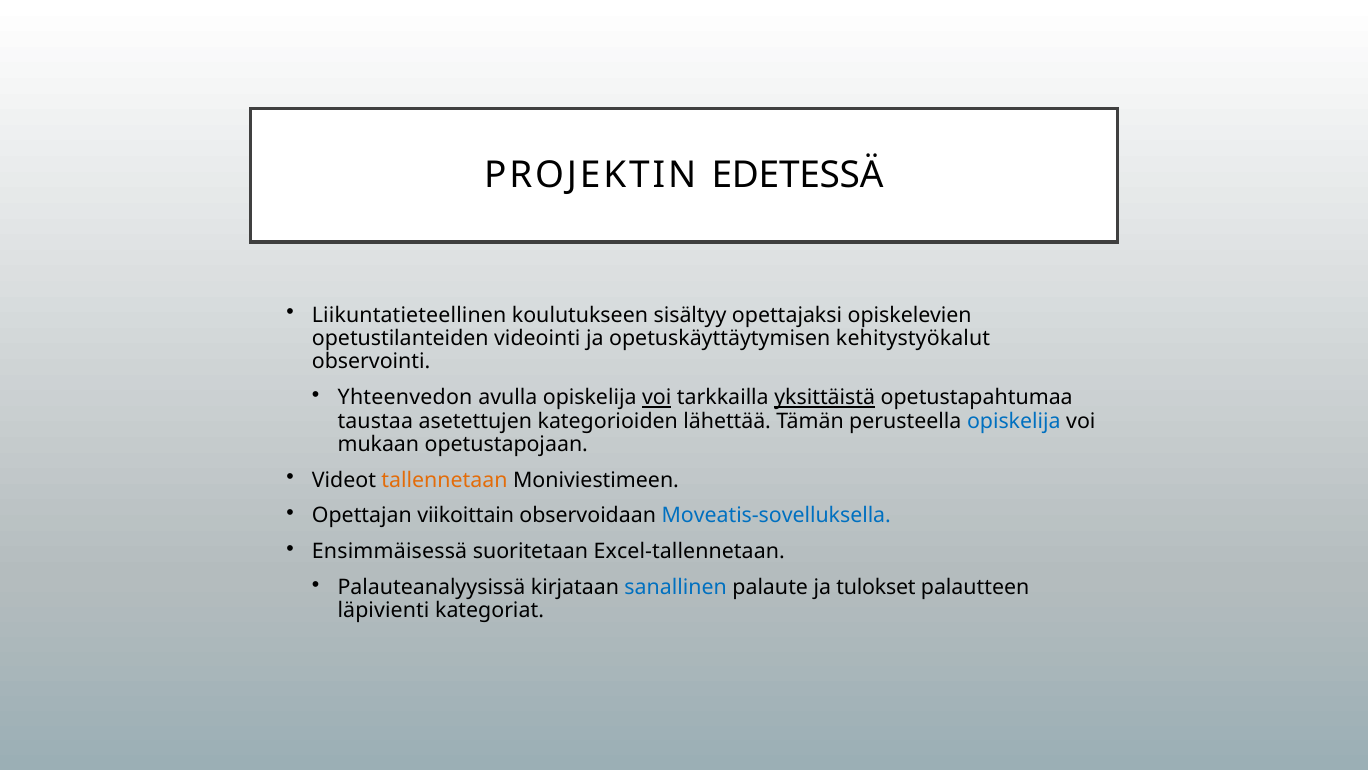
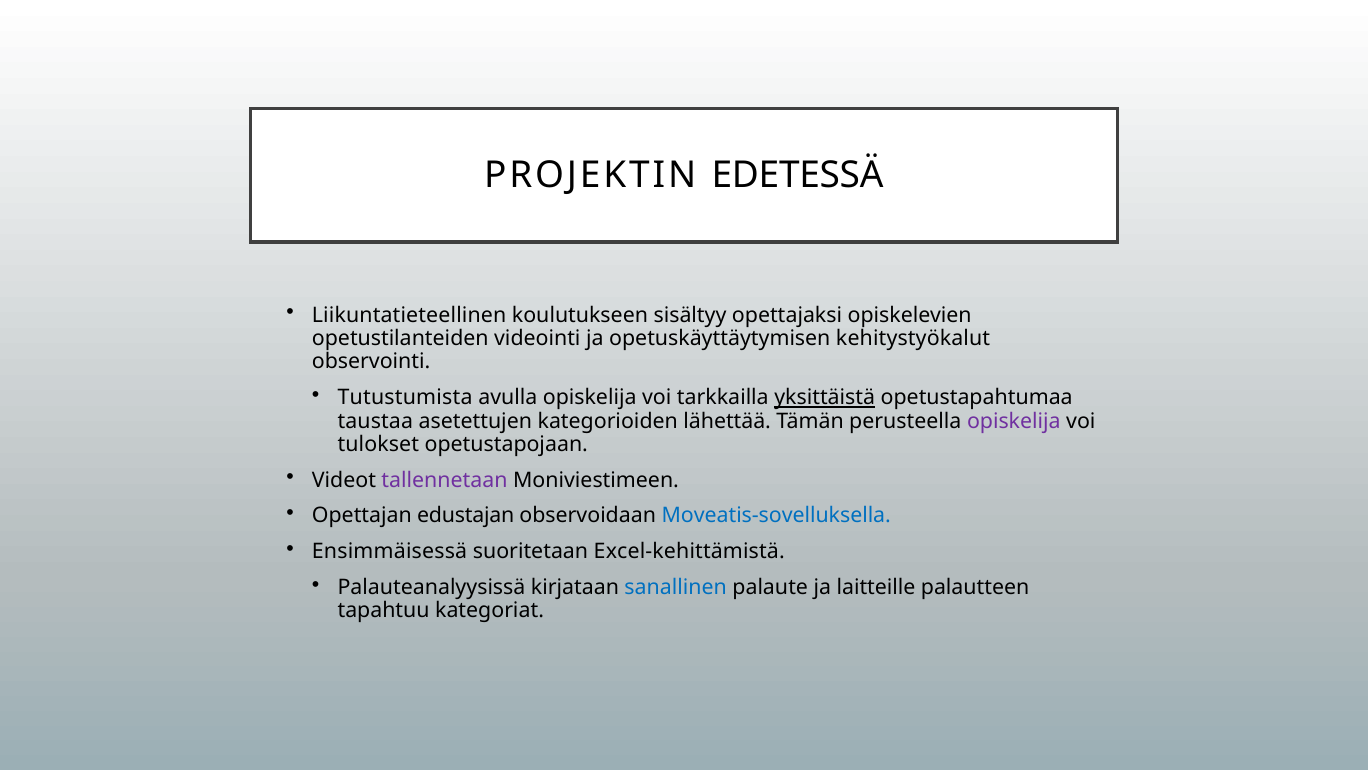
Yhteenvedon: Yhteenvedon -> Tutustumista (405, 398)
voi underline: present -> none (657, 398)
opiskelija colour: blue -> purple (1014, 421)
mukaan: mukaan -> tulokset (378, 444)
tallennetaan colour: orange -> purple (444, 480)
viikoittain: viikoittain -> edustajan (466, 516)
Excel-tallennetaan: Excel-tallennetaan -> Excel-kehittämistä (689, 552)
tulokset: tulokset -> laitteille (876, 587)
läpivienti: läpivienti -> tapahtuu (384, 611)
